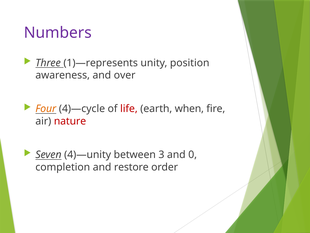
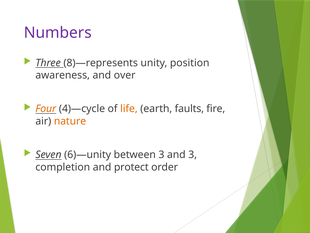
1)—represents: 1)—represents -> 8)—represents (101, 63)
life colour: red -> orange (129, 109)
when: when -> faults (189, 109)
nature colour: red -> orange (70, 121)
4)—unity: 4)—unity -> 6)—unity (88, 154)
and 0: 0 -> 3 (193, 154)
restore: restore -> protect (131, 167)
